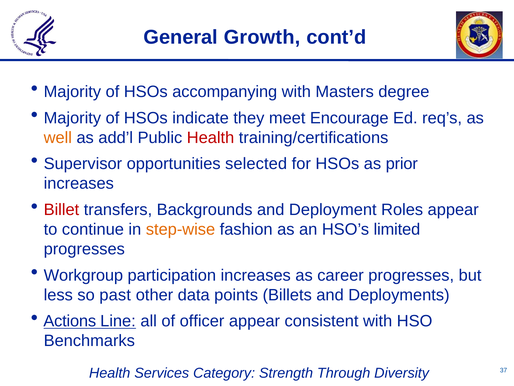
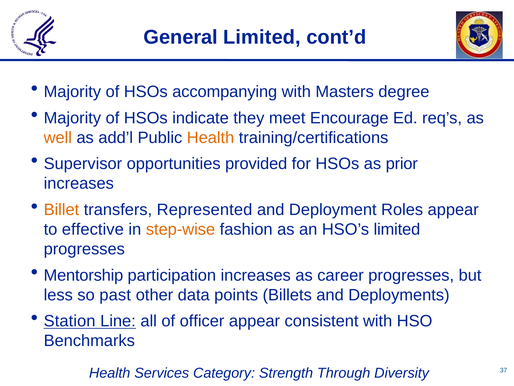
General Growth: Growth -> Limited (262, 37)
Health colour: red -> orange (211, 138)
selected: selected -> provided (256, 164)
Billet colour: red -> orange (61, 209)
Backgrounds: Backgrounds -> Represented (205, 209)
continue: continue -> effective (93, 229)
Workgroup: Workgroup -> Mentorship (83, 275)
Actions: Actions -> Station (70, 321)
